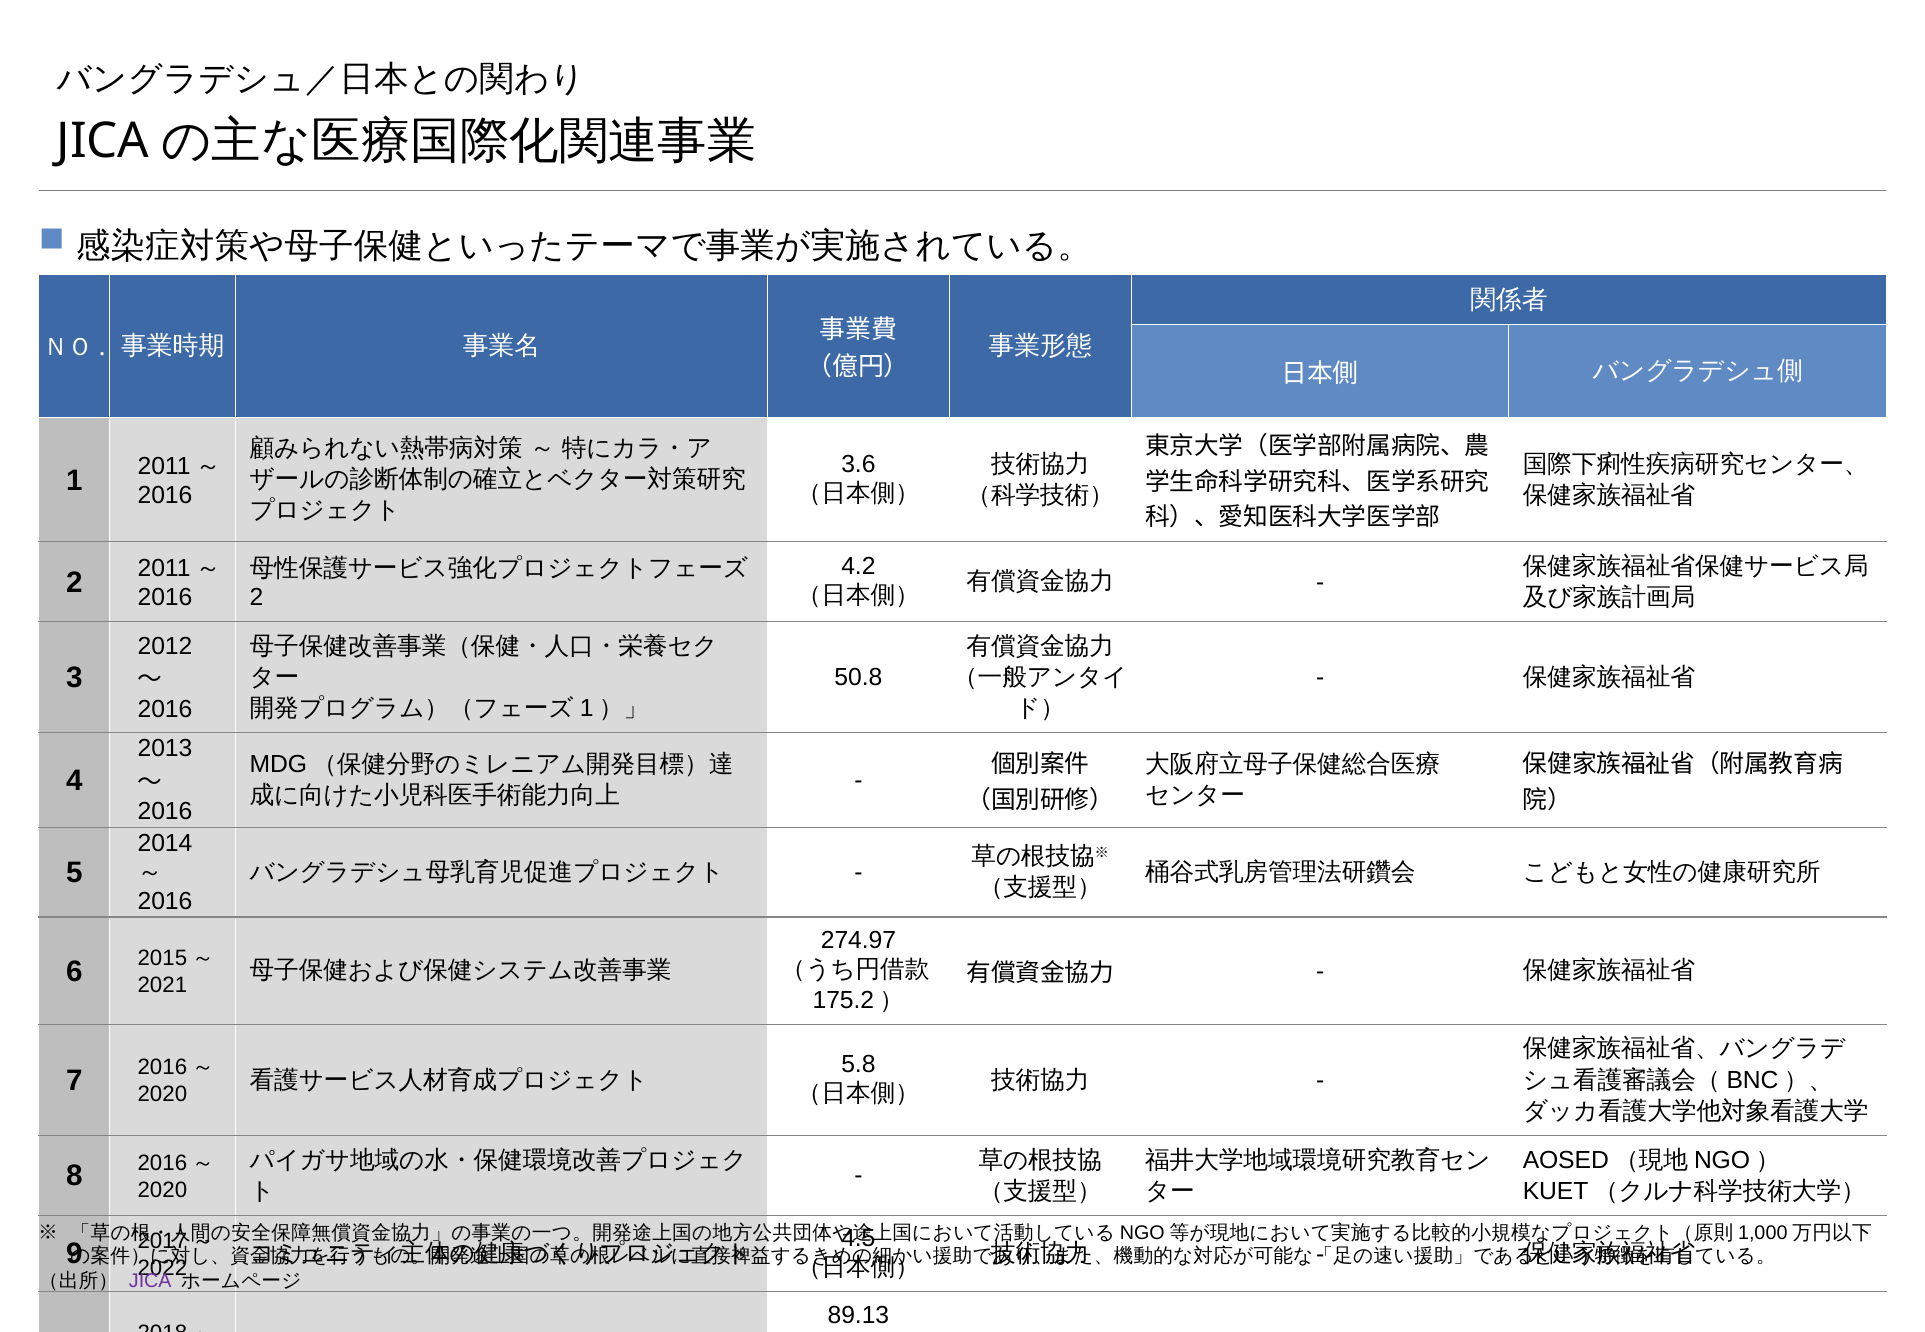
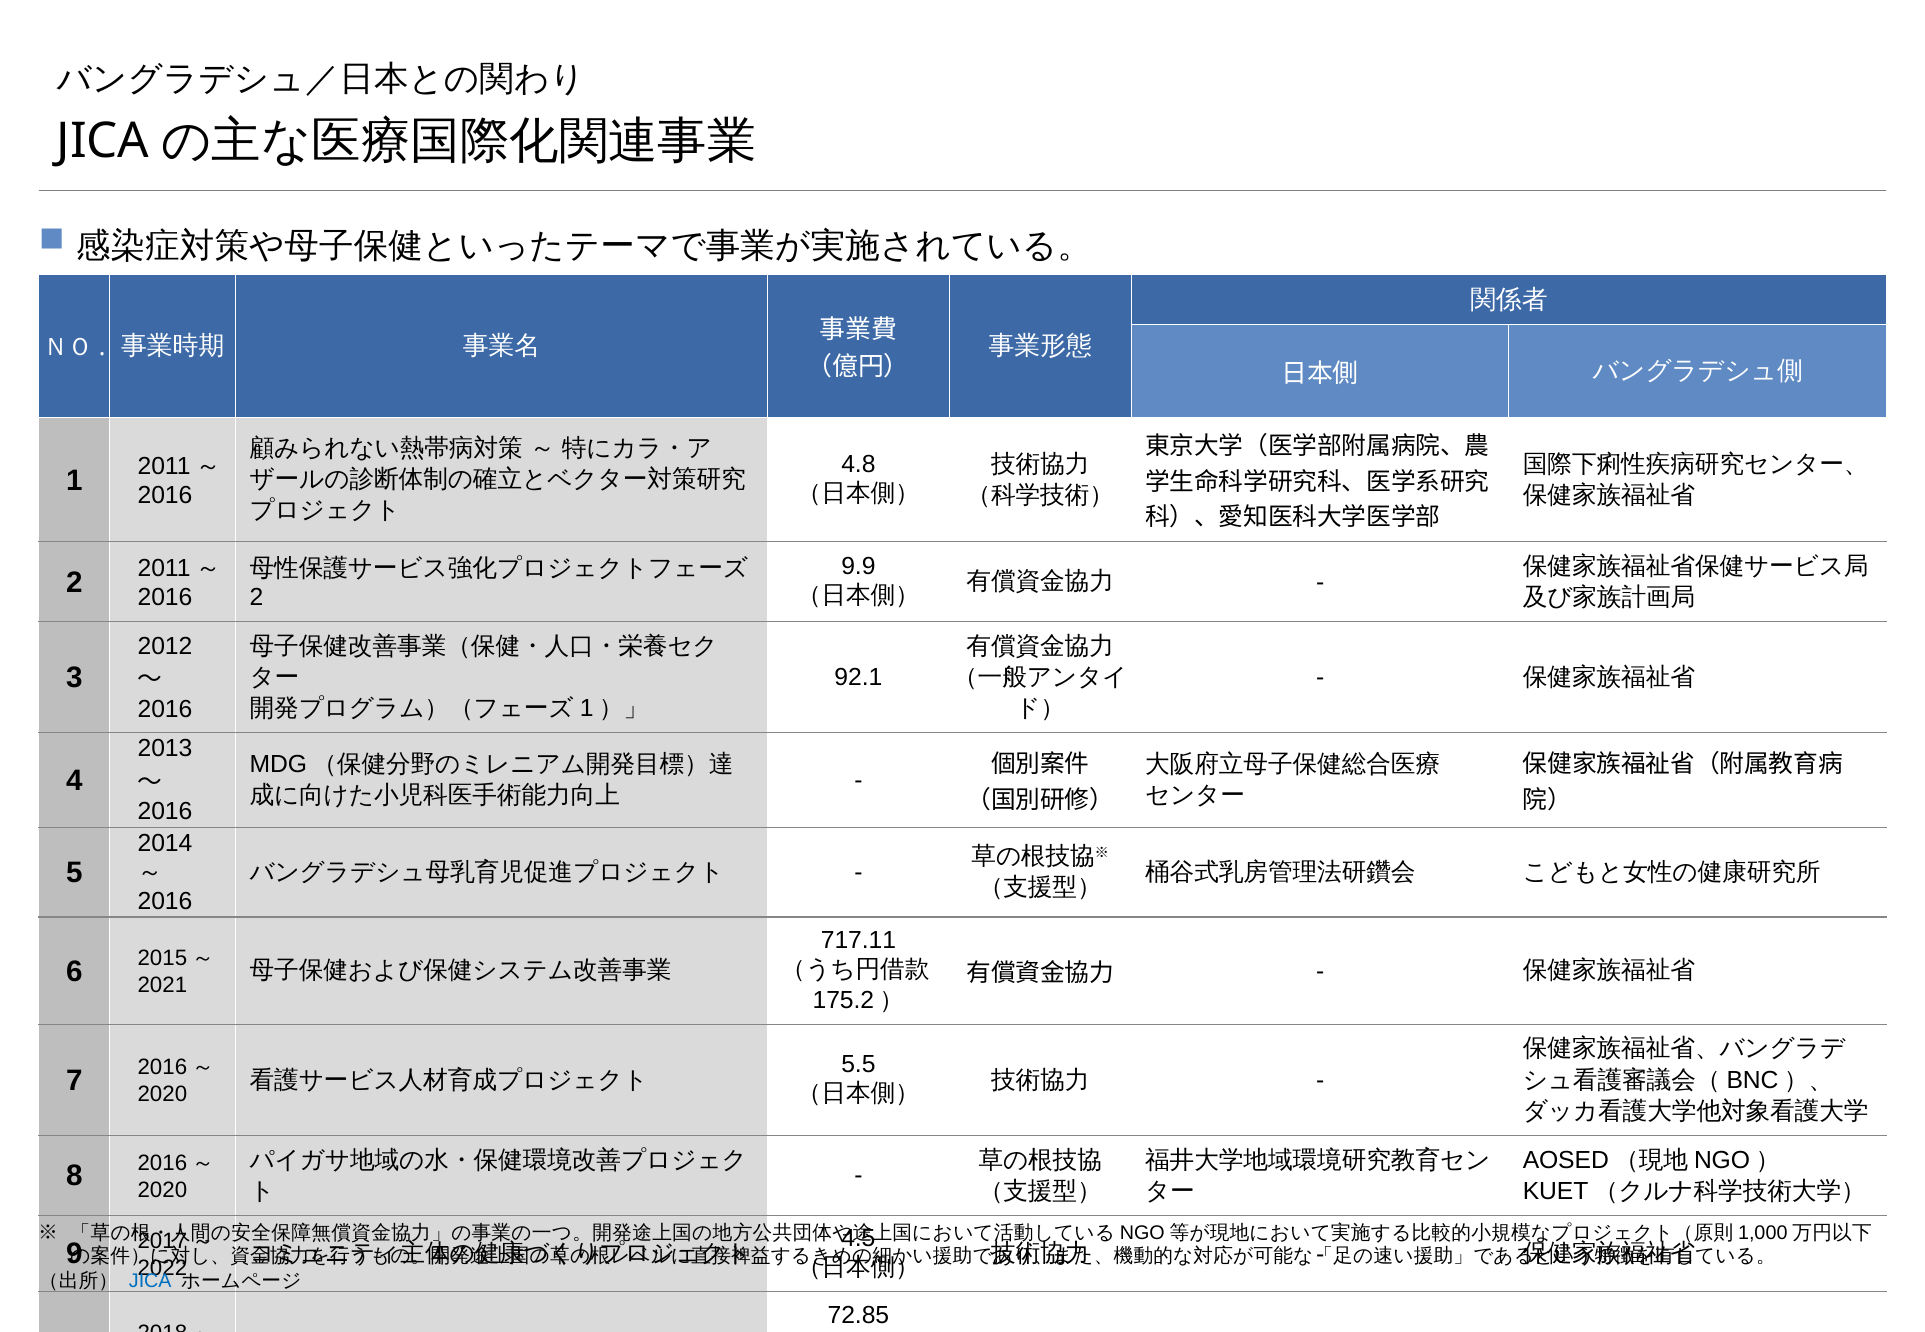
3.6: 3.6 -> 4.8 (858, 465)
4.2: 4.2 -> 9.9 (858, 567)
50.8: 50.8 -> 92.1 (858, 678)
274.97: 274.97 -> 717.11 (858, 940)
5.8: 5.8 -> 5.5 (858, 1065)
JICA colour: purple -> blue (150, 1281)
89.13: 89.13 -> 72.85 (858, 1316)
